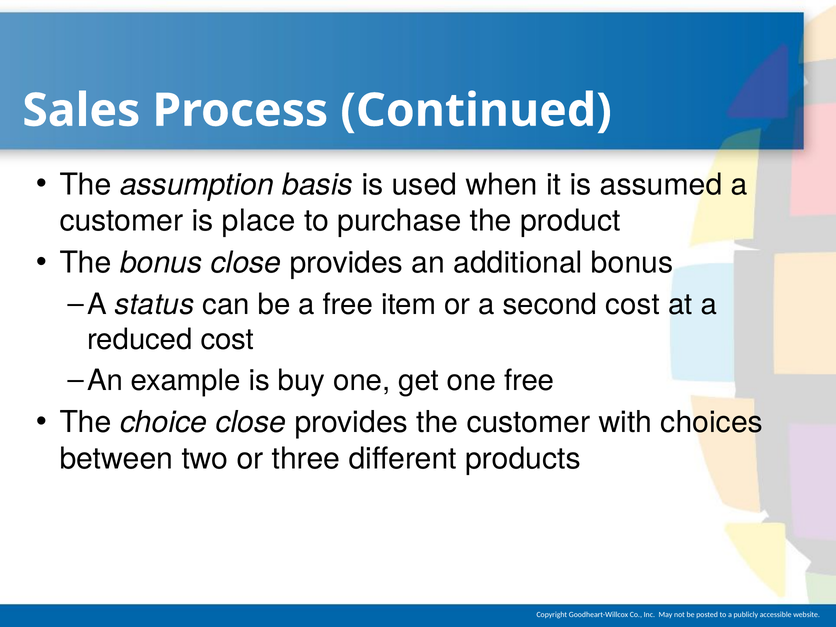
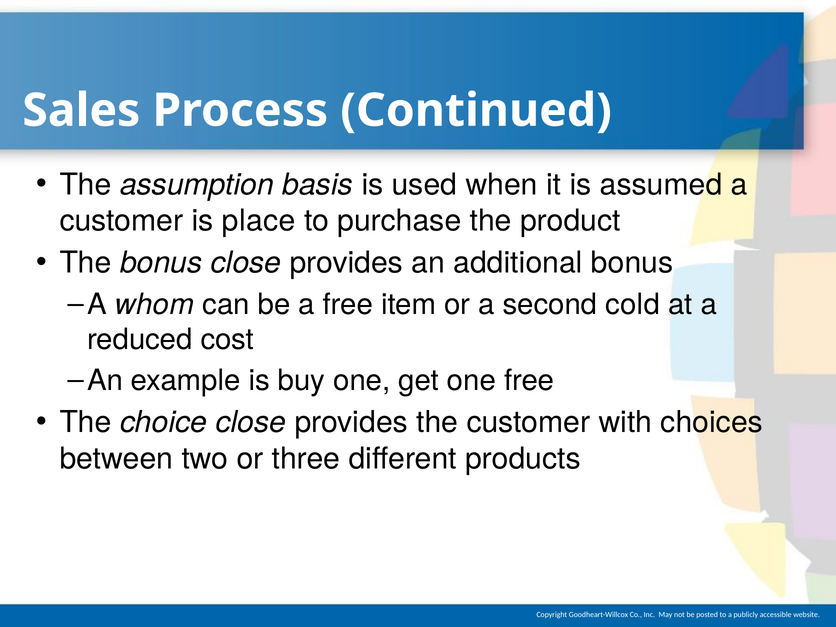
status: status -> whom (154, 304)
second cost: cost -> cold (633, 304)
